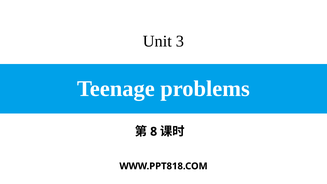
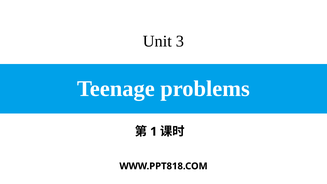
8: 8 -> 1 (154, 132)
